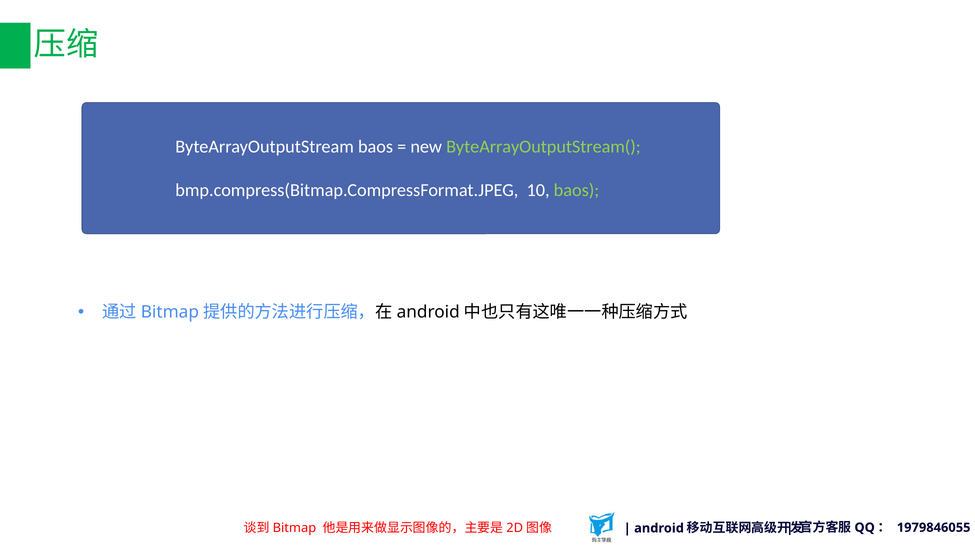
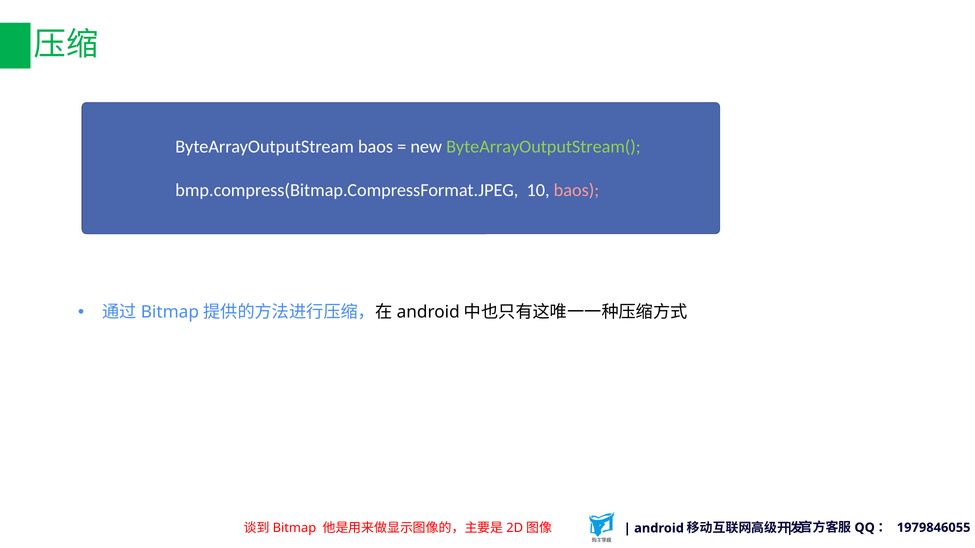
baos colour: light green -> pink (576, 191)
